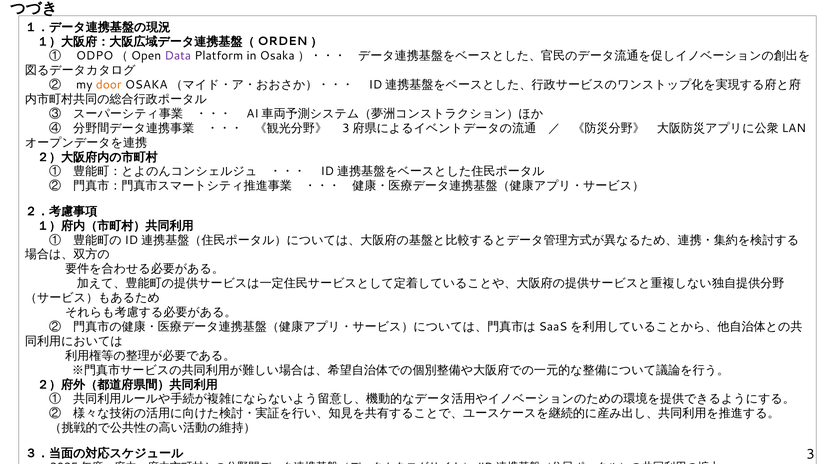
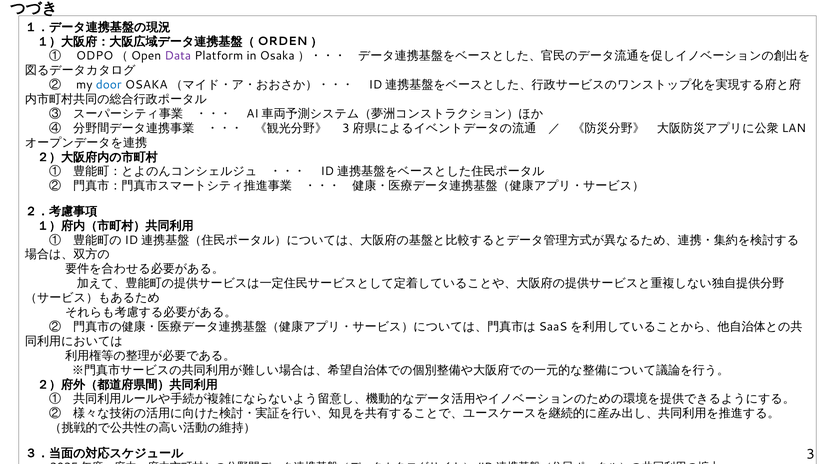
door colour: orange -> blue (109, 85)
